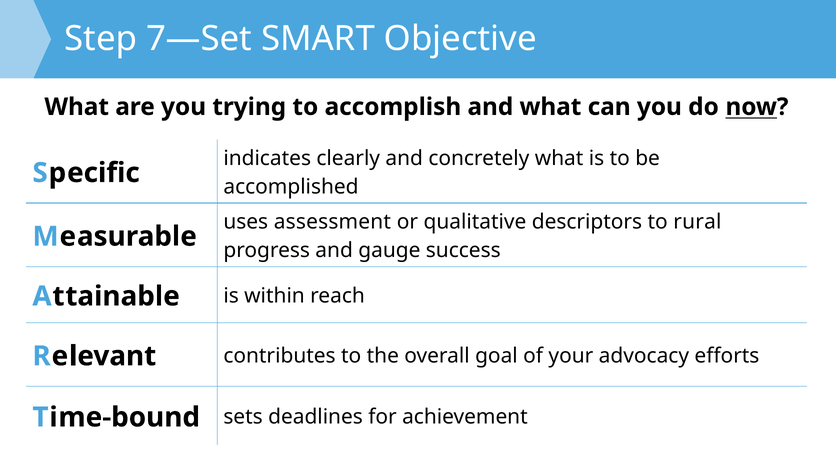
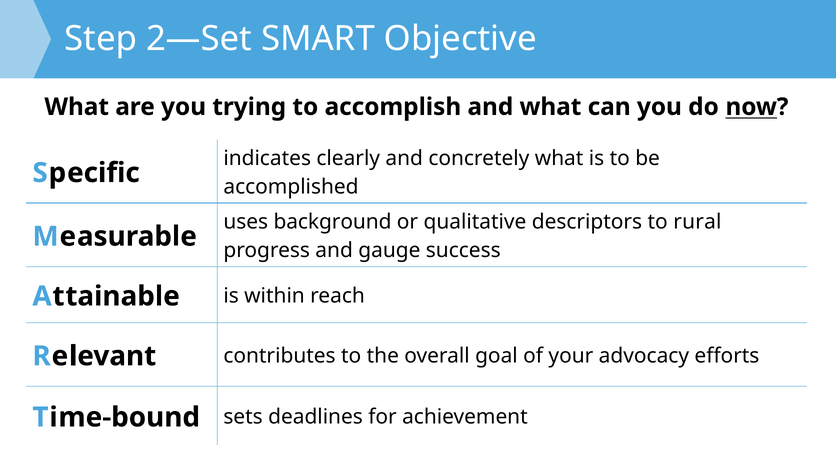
7—Set: 7—Set -> 2—Set (199, 39)
assessment: assessment -> background (333, 222)
